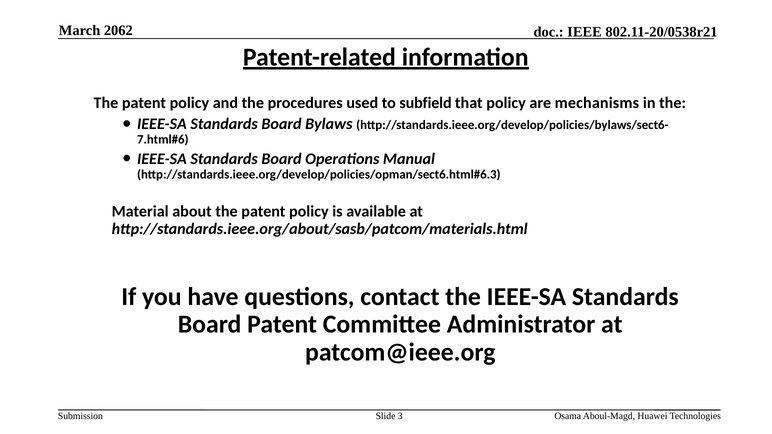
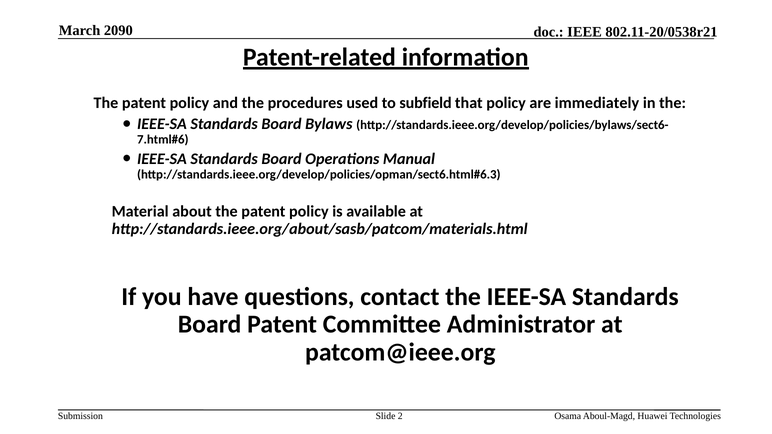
2062: 2062 -> 2090 (118, 31)
mechanisms: mechanisms -> immediately (597, 103)
3: 3 -> 2 (400, 416)
